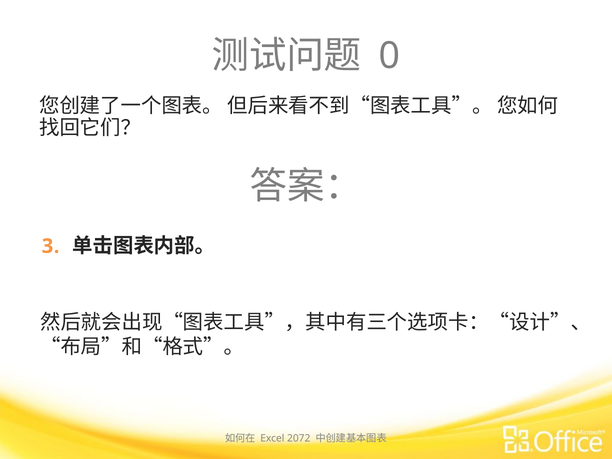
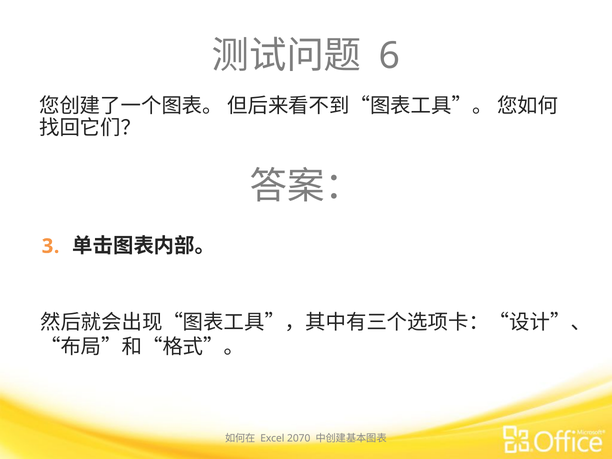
0: 0 -> 6 (390, 56)
2072: 2072 -> 2070 (299, 438)
